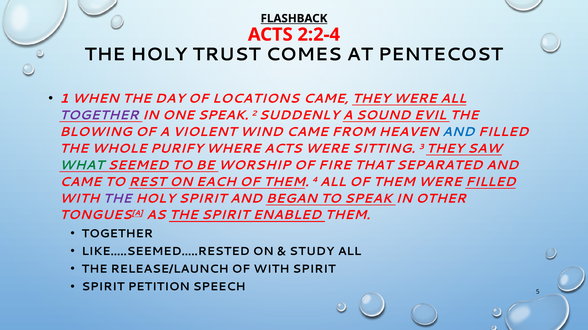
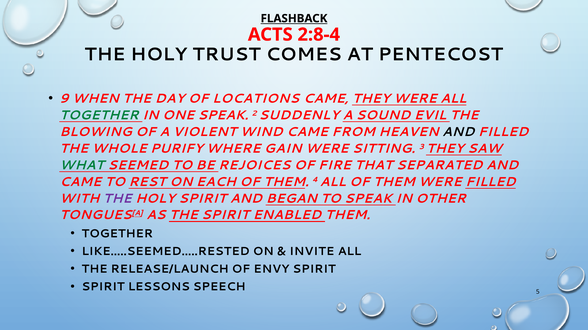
2:2-4: 2:2-4 -> 2:8-4 (319, 35)
1: 1 -> 9 (64, 99)
TOGETHER colour: purple -> green (99, 116)
AND colour: blue -> black (458, 132)
WHERE ACTS: ACTS -> GAIN (283, 149)
WORSHIP: WORSHIP -> REJOICES (254, 166)
STUDY: STUDY -> INVITE (312, 252)
OF WITH: WITH -> ENVY (271, 270)
PETITION: PETITION -> LESSONS (159, 287)
